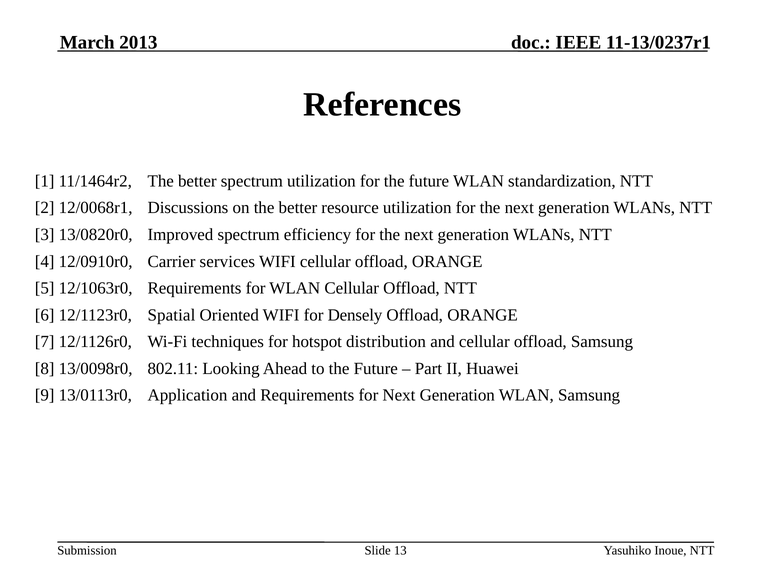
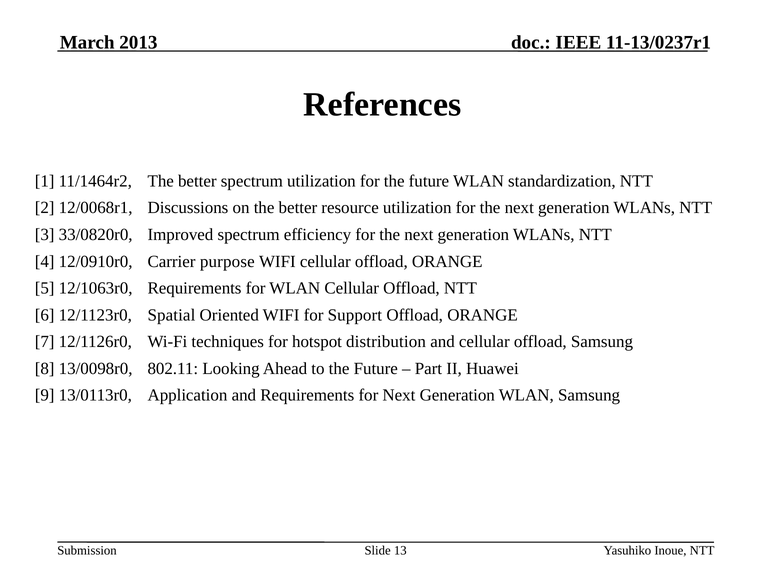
13/0820r0: 13/0820r0 -> 33/0820r0 (96, 235)
services: services -> purpose (227, 261)
Densely: Densely -> Support (355, 315)
